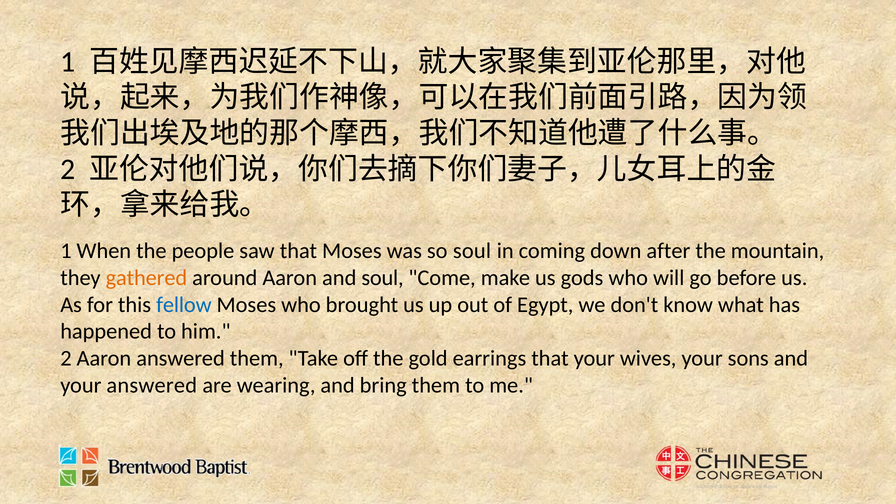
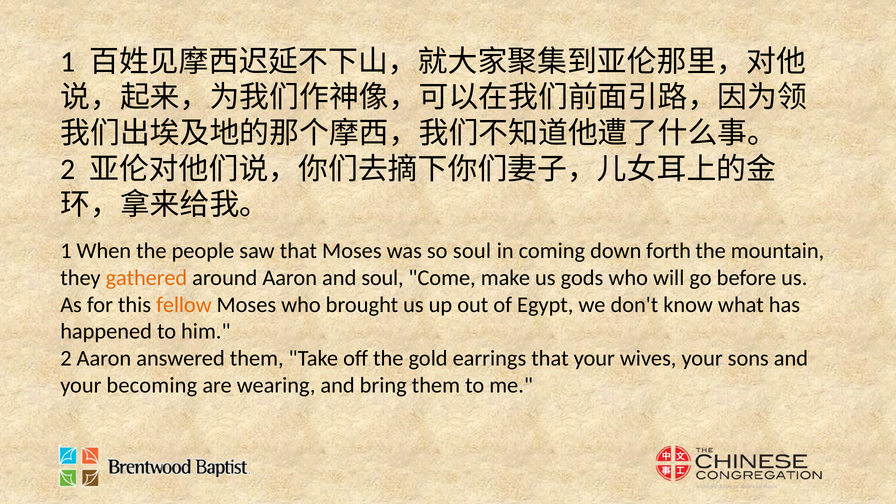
after: after -> forth (669, 251)
fellow colour: blue -> orange (184, 305)
your answered: answered -> becoming (152, 385)
